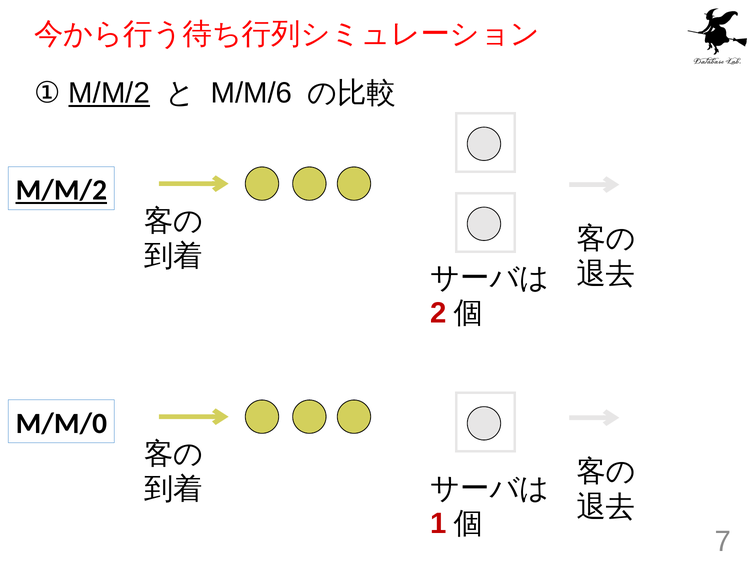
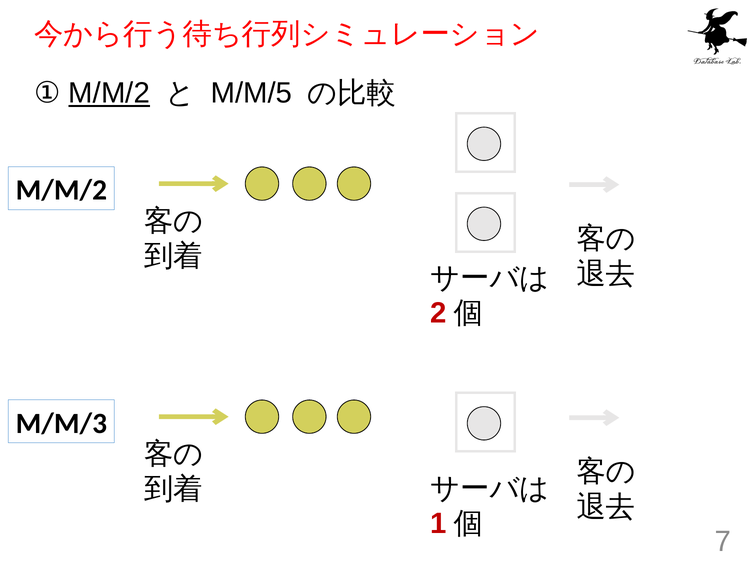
M/M/6: M/M/6 -> M/M/5 (251, 93)
M/M/2 underline: present -> none (61, 190)
M/M/0: M/M/0 -> M/M/3 (61, 424)
